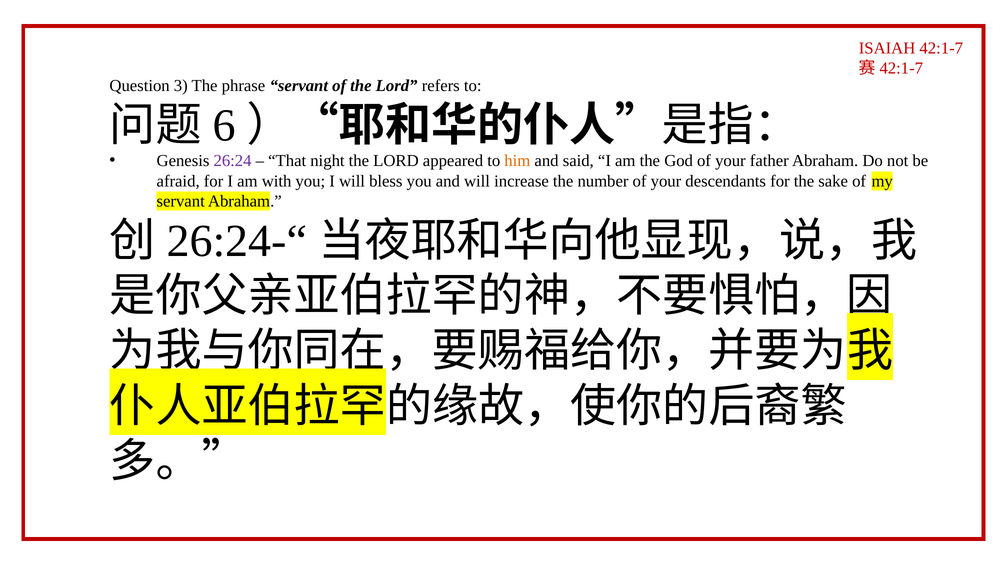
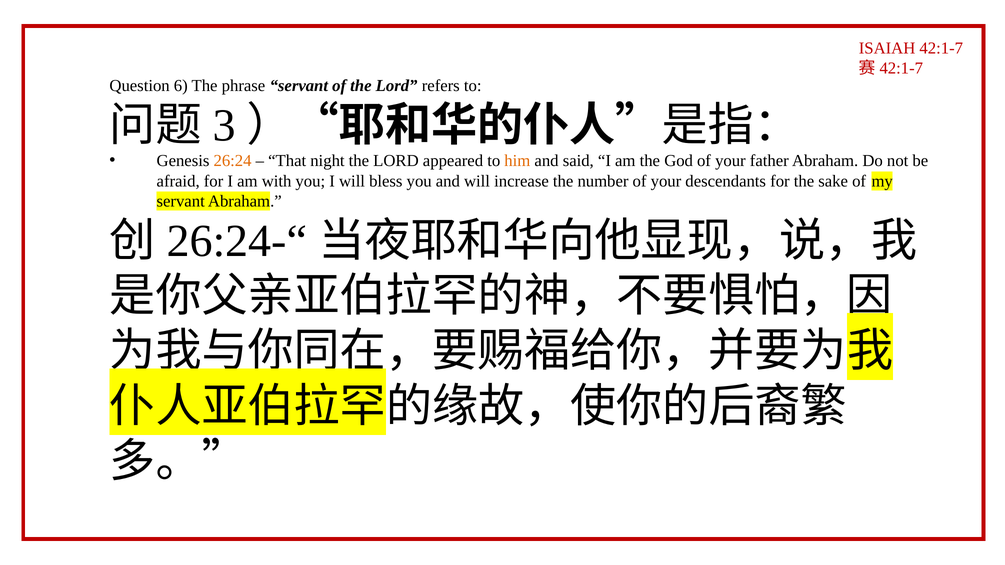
3: 3 -> 6 (181, 86)
6: 6 -> 3 (224, 125)
26:24 colour: purple -> orange (233, 161)
